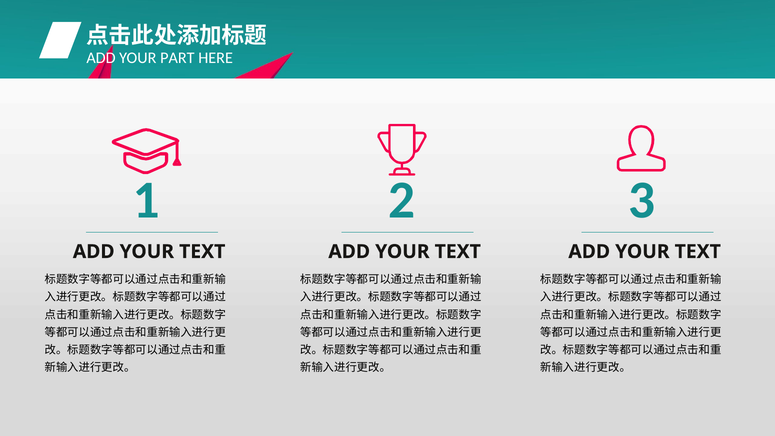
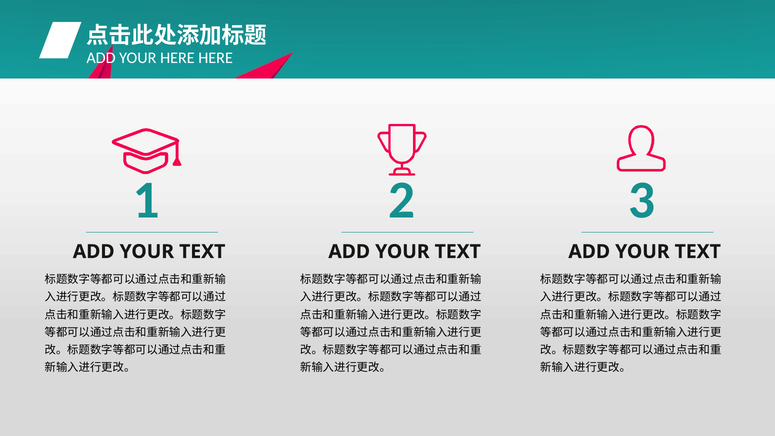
YOUR PART: PART -> HERE (177, 58)
